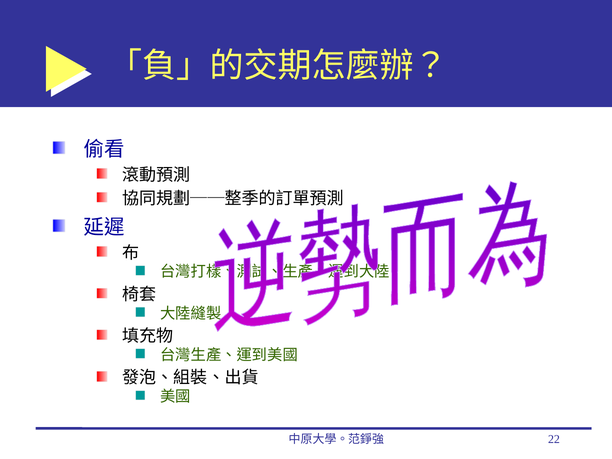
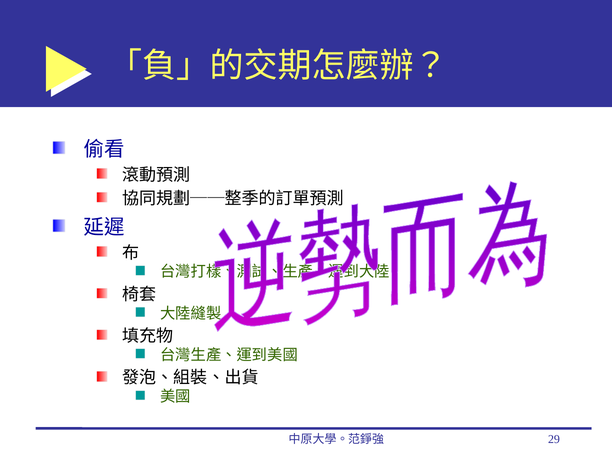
22: 22 -> 29 (554, 439)
